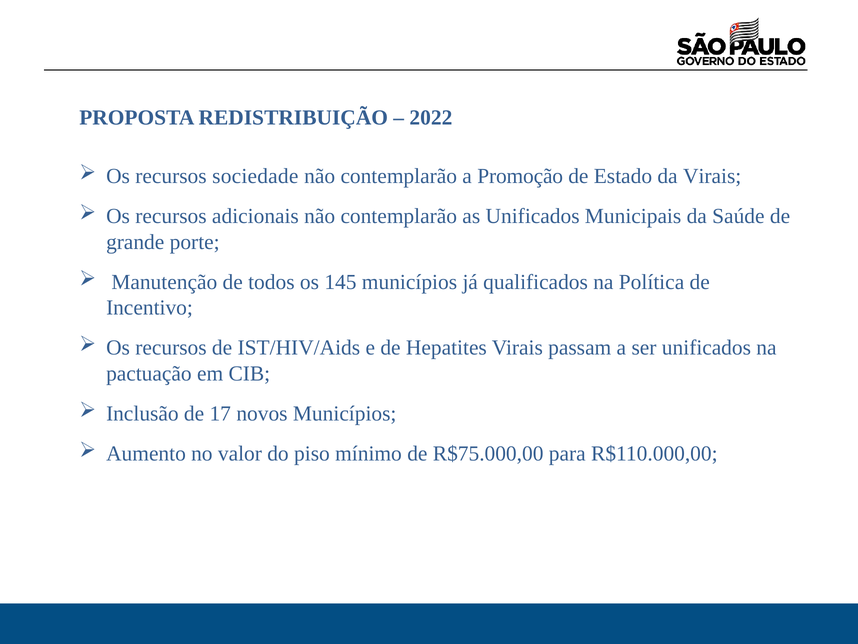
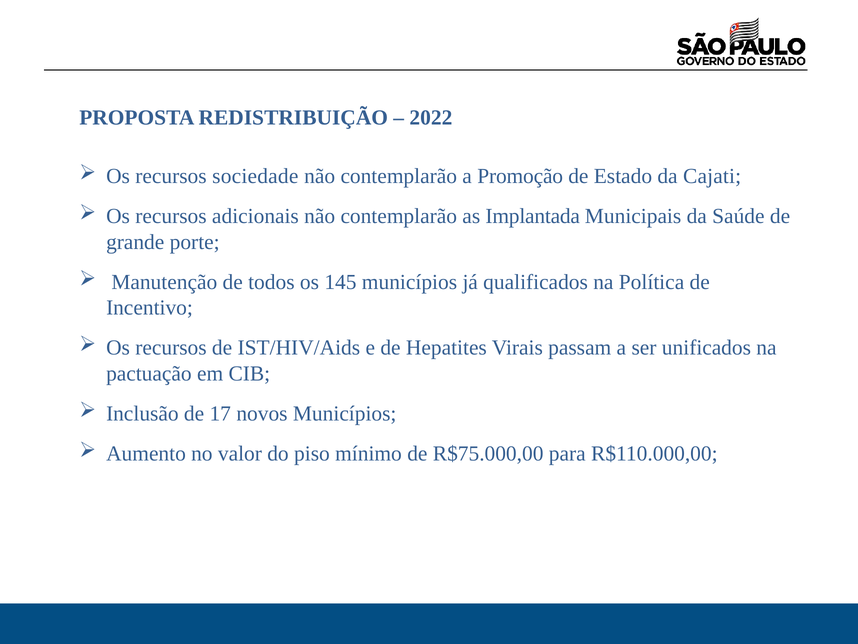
da Virais: Virais -> Cajati (712, 176)
as Unificados: Unificados -> Implantada (533, 216)
